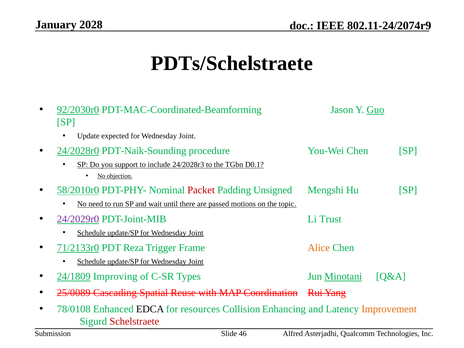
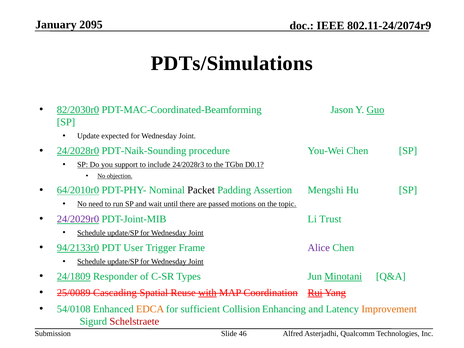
2028: 2028 -> 2095 (91, 25)
PDTs/Schelstraete: PDTs/Schelstraete -> PDTs/Simulations (232, 63)
92/2030r0: 92/2030r0 -> 82/2030r0 (78, 110)
58/2010r0: 58/2010r0 -> 64/2010r0 (78, 190)
Packet colour: red -> black (201, 190)
Unsigned: Unsigned -> Assertion (273, 190)
71/2133r0: 71/2133r0 -> 94/2133r0 (78, 248)
Reza: Reza -> User (133, 248)
Alice colour: orange -> purple (319, 248)
Improving: Improving -> Responder (115, 276)
with underline: none -> present (207, 293)
Rui underline: none -> present (315, 293)
78/0108: 78/0108 -> 54/0108 (74, 309)
EDCA colour: black -> orange (150, 309)
resources: resources -> sufficient (200, 309)
